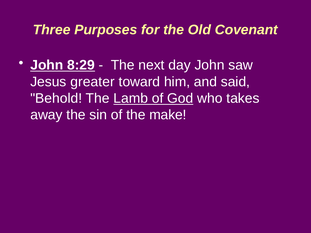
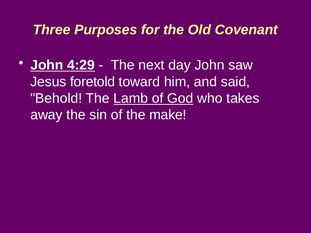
8:29: 8:29 -> 4:29 (81, 65)
greater: greater -> foretold (93, 82)
